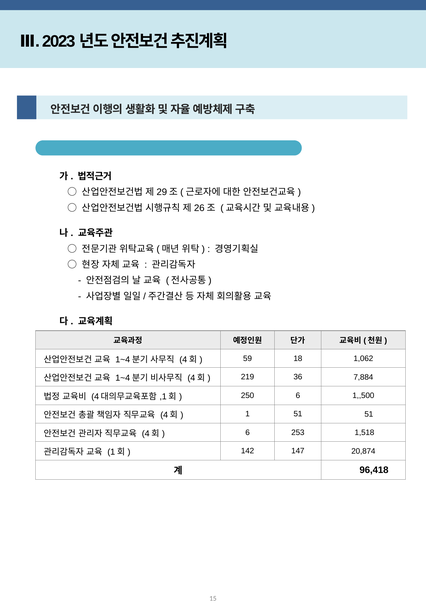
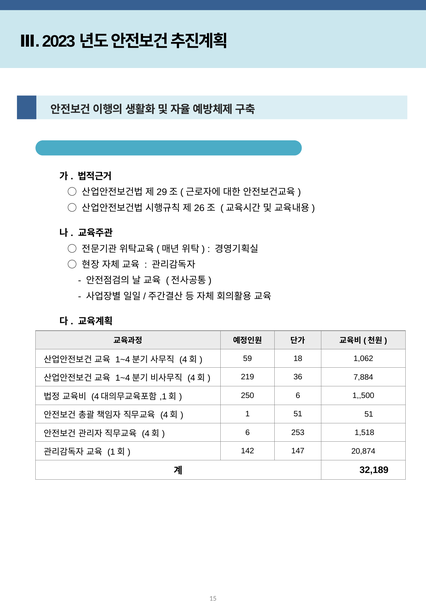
96,418: 96,418 -> 32,189 (374, 470)
